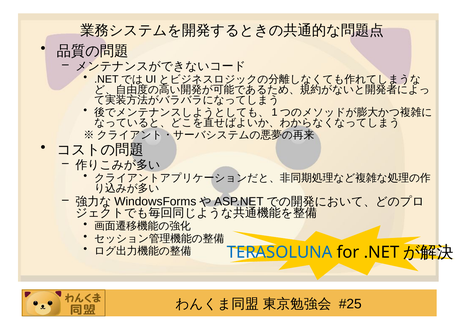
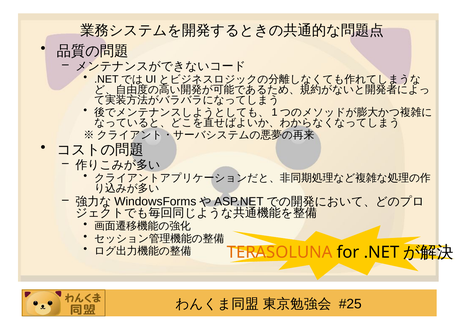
TERASOLUNA colour: blue -> orange (280, 252)
